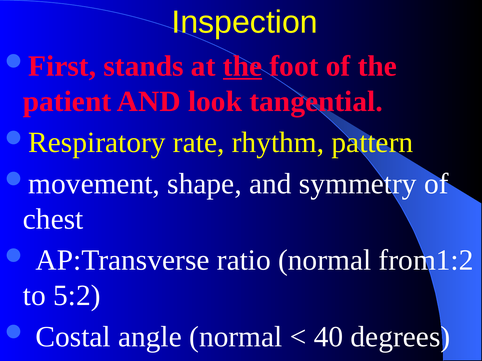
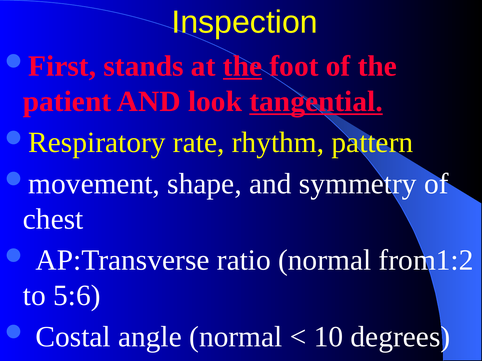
tangential underline: none -> present (316, 102)
5:2: 5:2 -> 5:6 (77, 296)
40: 40 -> 10 (328, 337)
